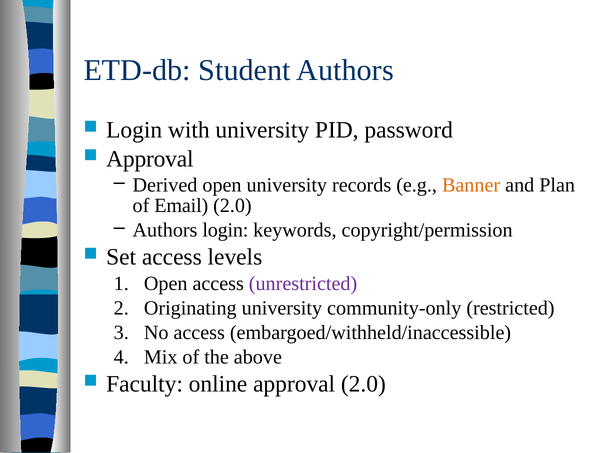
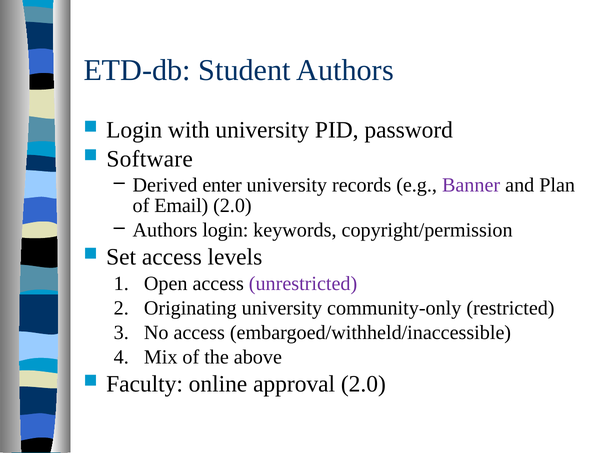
Approval: Approval -> Software (150, 159)
Derived open: open -> enter (222, 185)
Banner colour: orange -> purple (471, 185)
